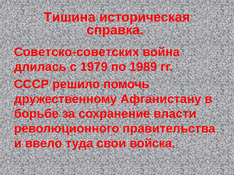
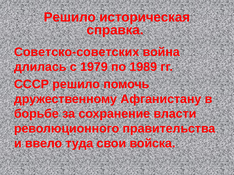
Тишина: Тишина -> Решило (70, 17)
